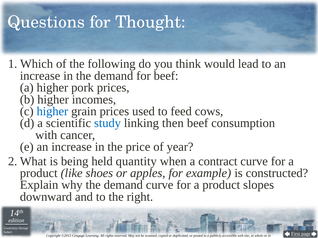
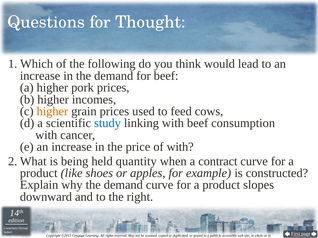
higher colour: blue -> orange (52, 112)
linking then: then -> with (173, 123)
of year: year -> with (180, 147)
